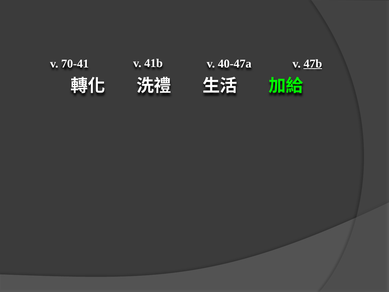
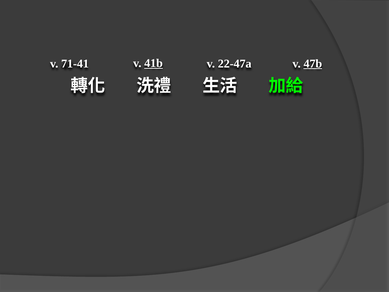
70-41: 70-41 -> 71-41 (75, 64)
41b underline: none -> present (154, 63)
40-47a: 40-47a -> 22-47a (235, 64)
